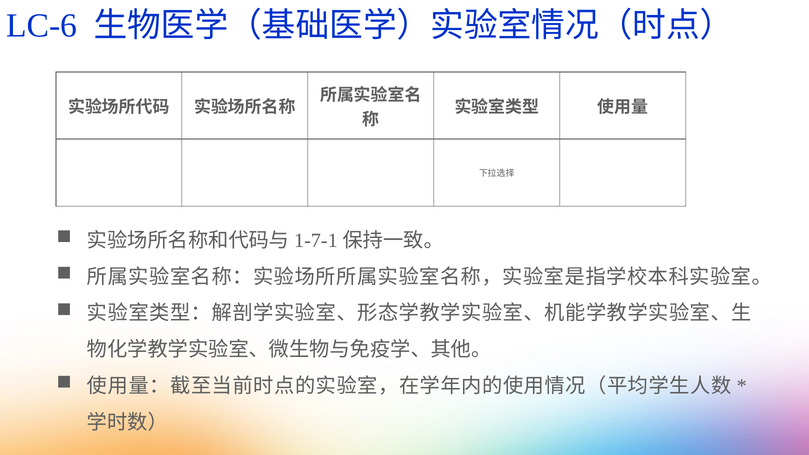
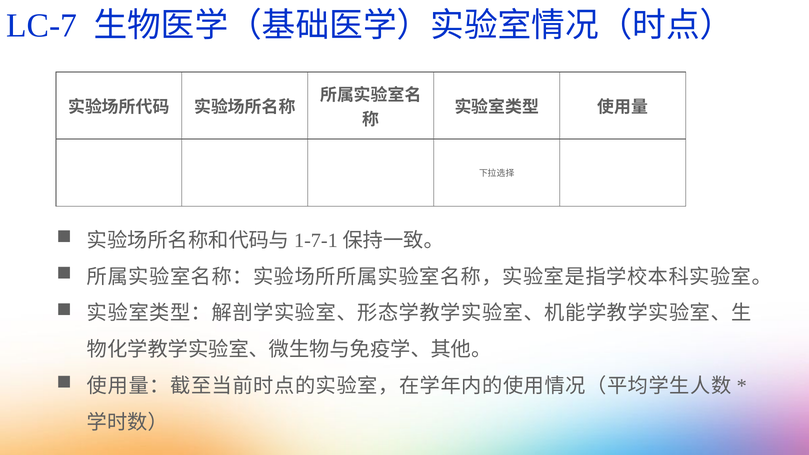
LC-6: LC-6 -> LC-7 (42, 26)
